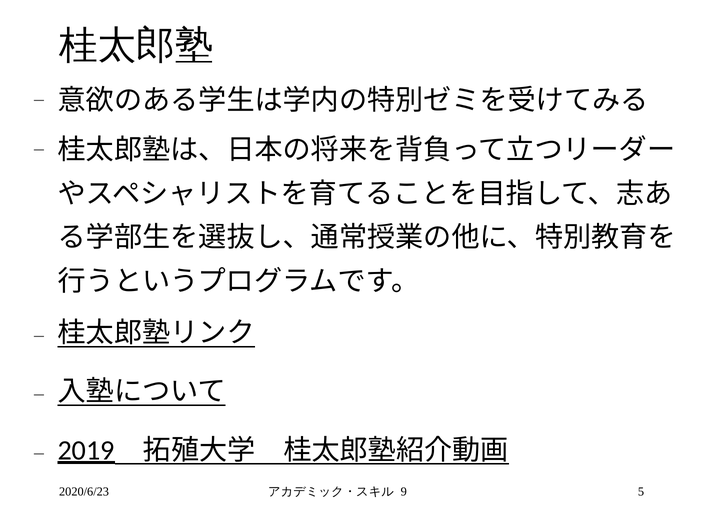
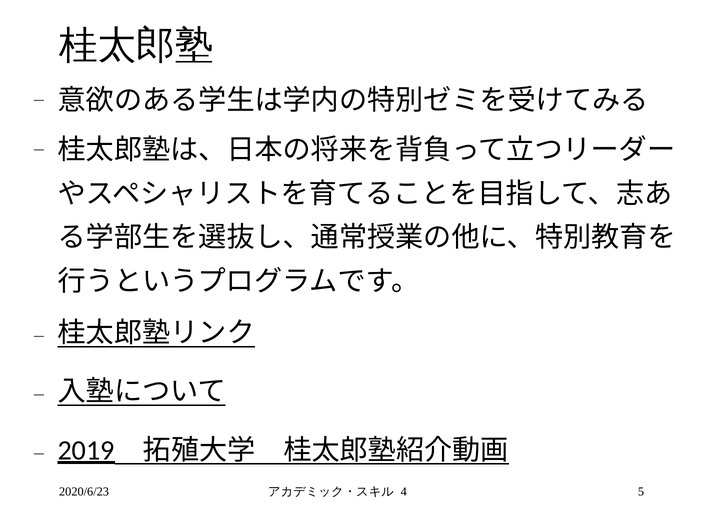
9: 9 -> 4 (404, 492)
